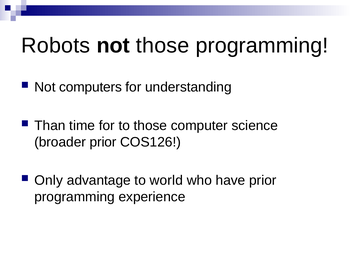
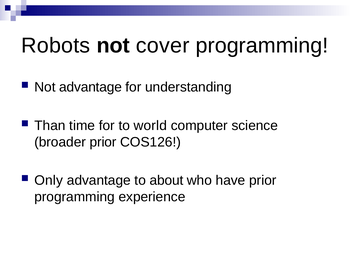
not those: those -> cover (163, 45)
Not computers: computers -> advantage (91, 87)
to those: those -> world (150, 126)
world: world -> about (166, 180)
